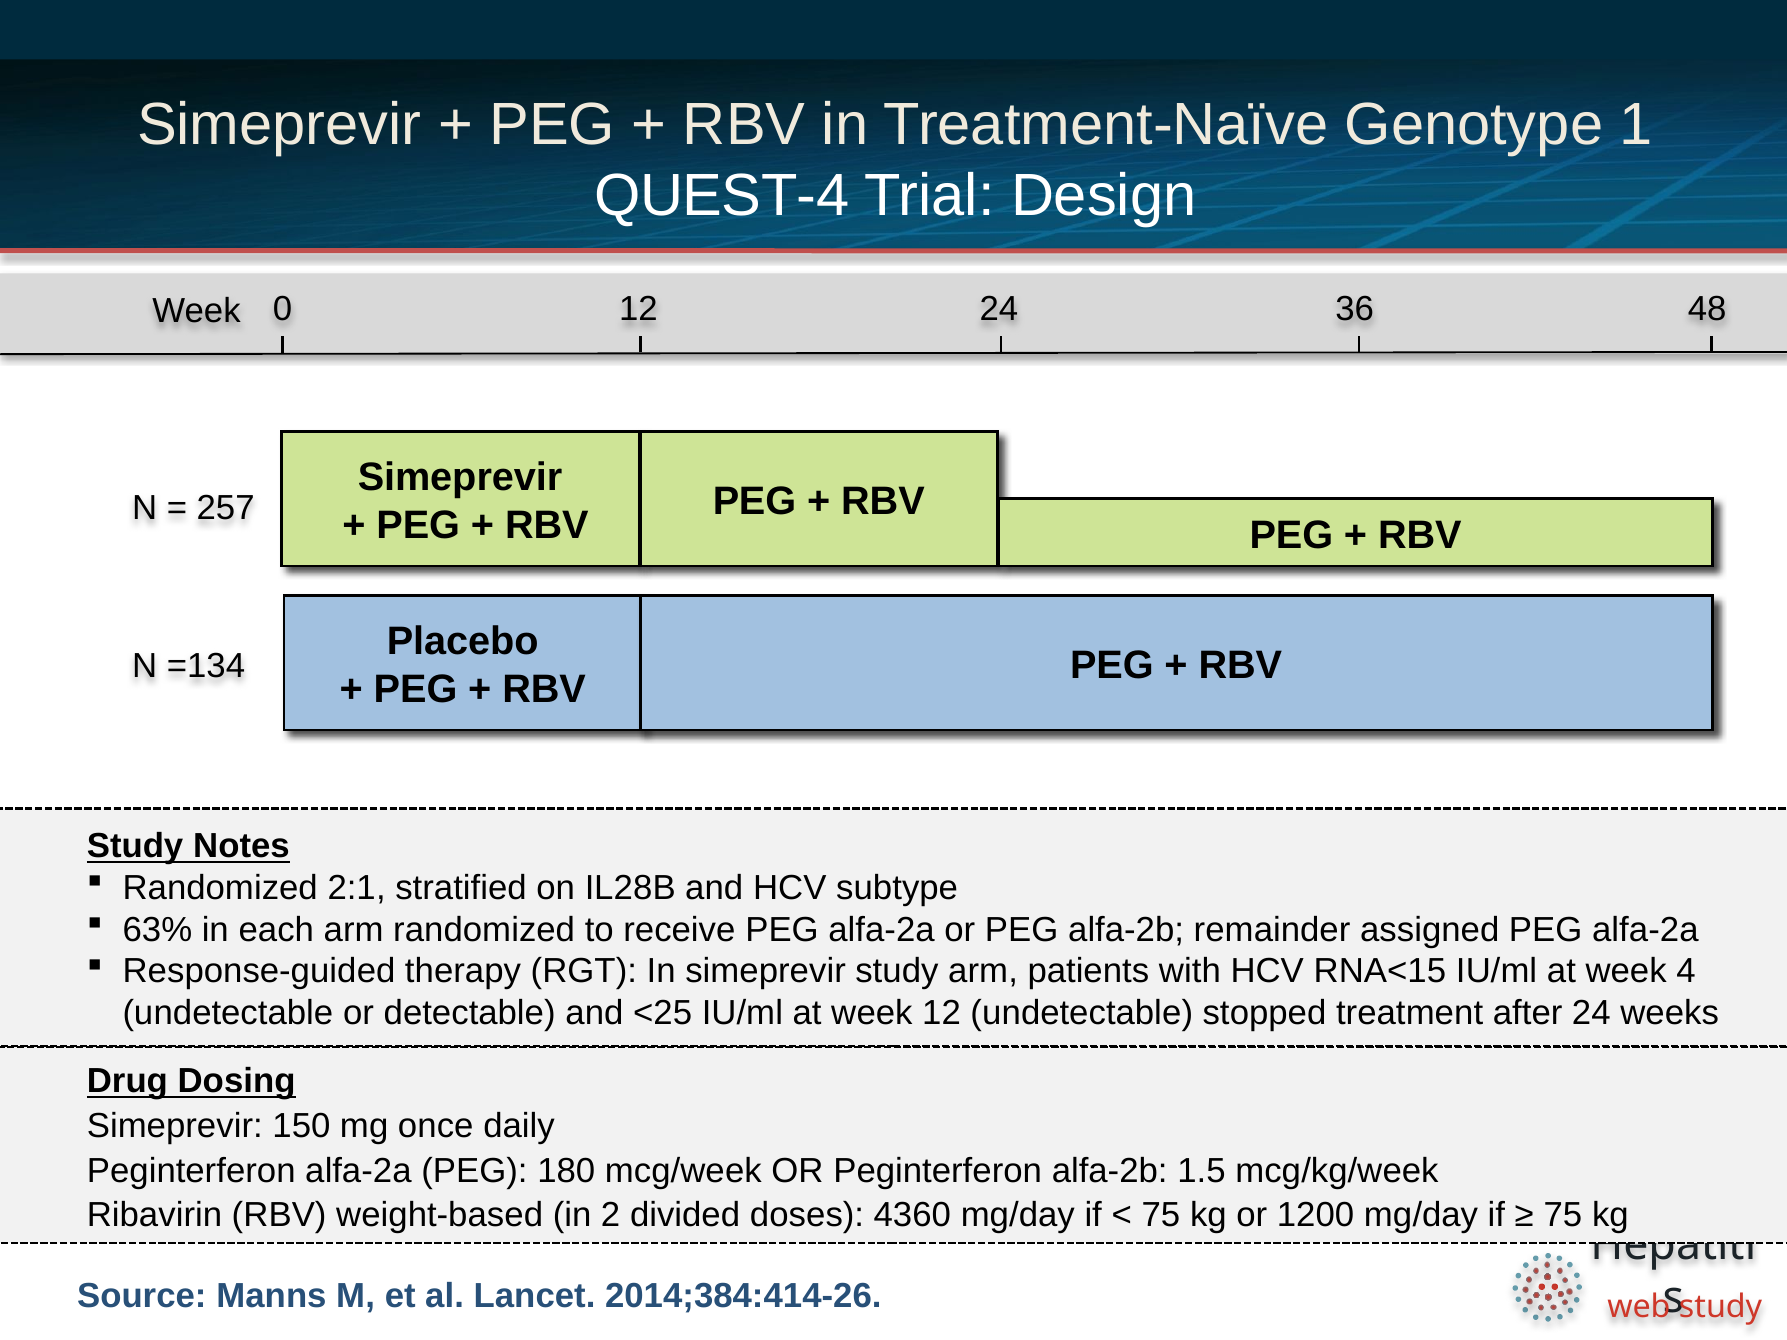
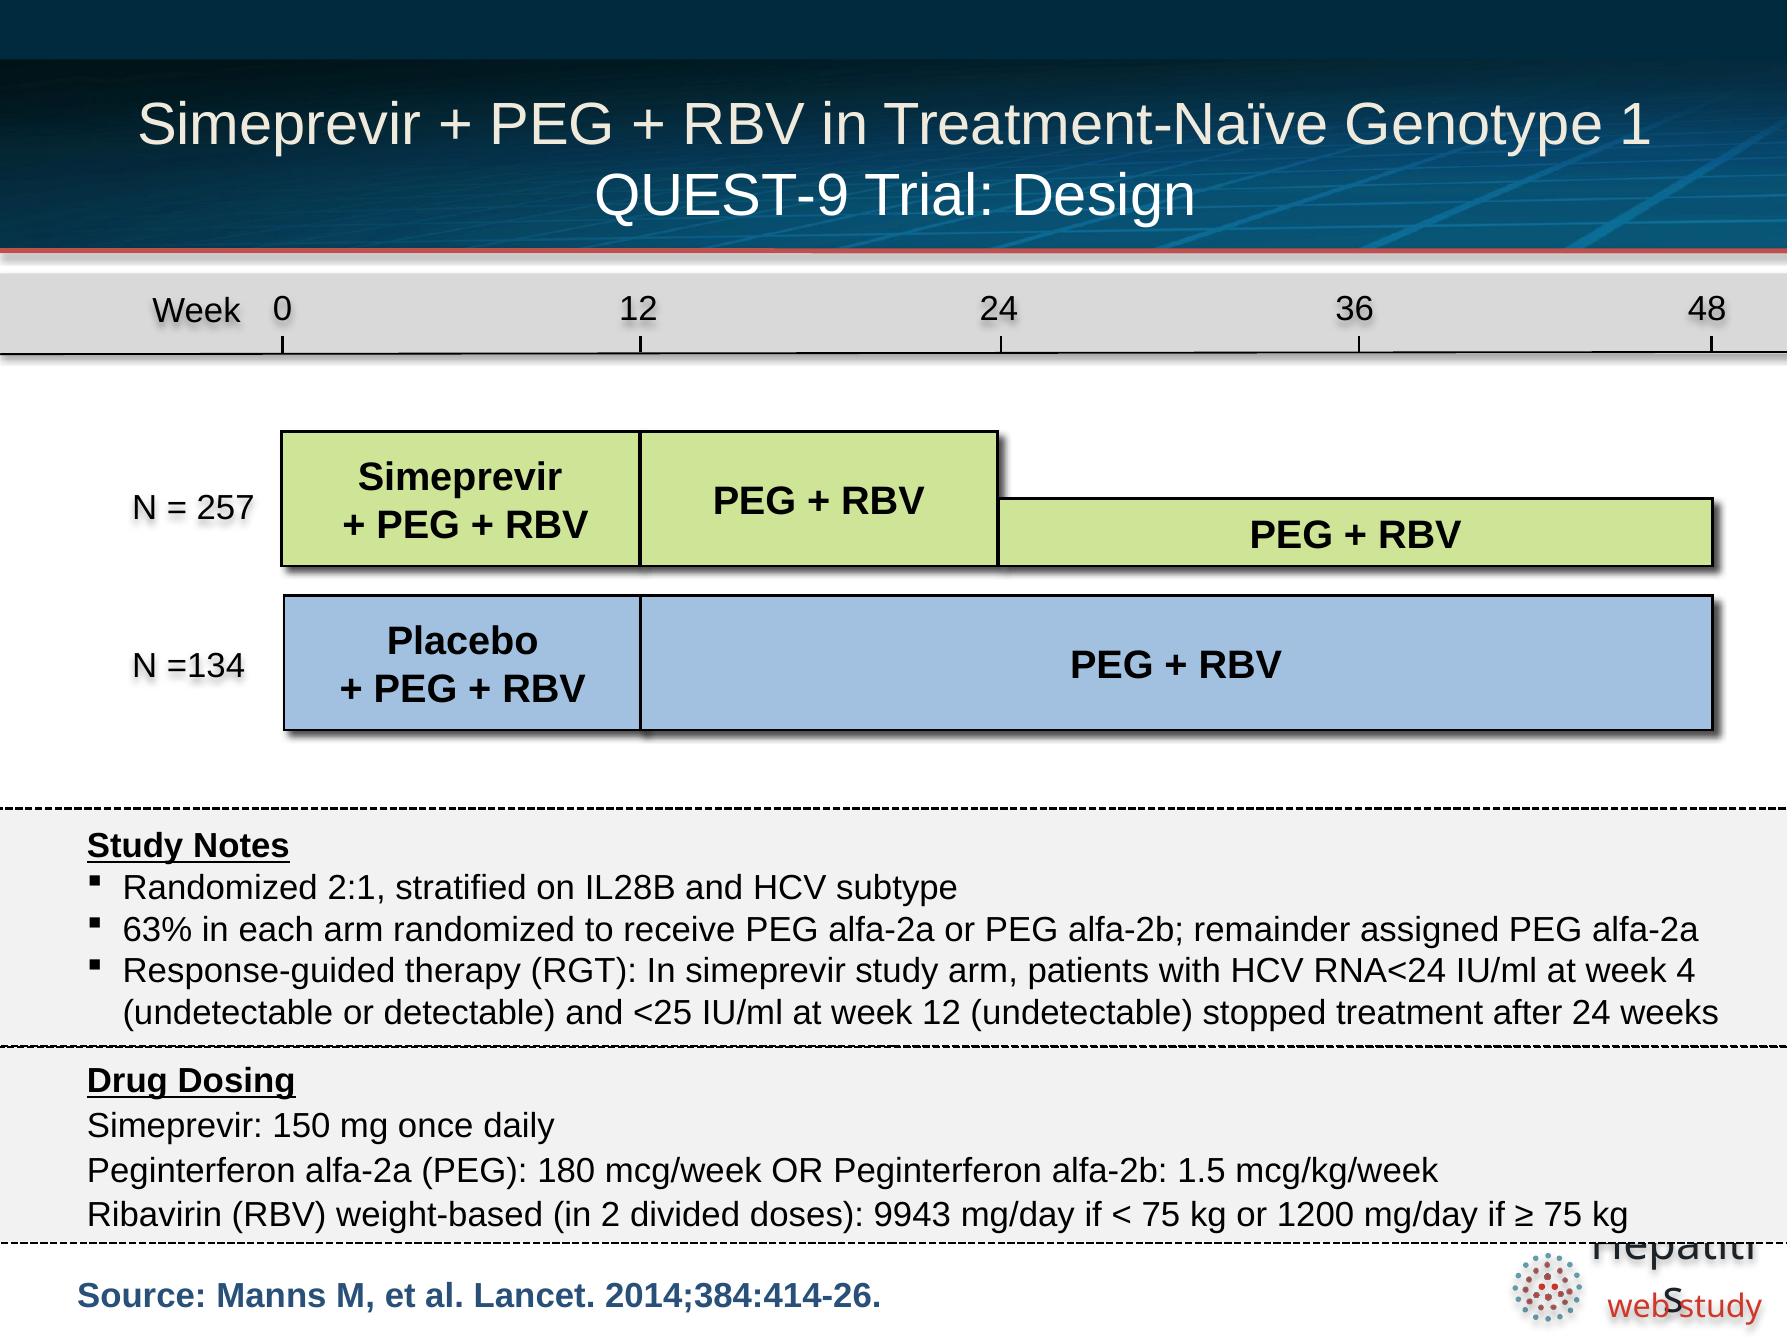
QUEST-4: QUEST-4 -> QUEST-9 (722, 196)
RNA<15: RNA<15 -> RNA<24 (1380, 971)
4360: 4360 -> 9943 (912, 1216)
